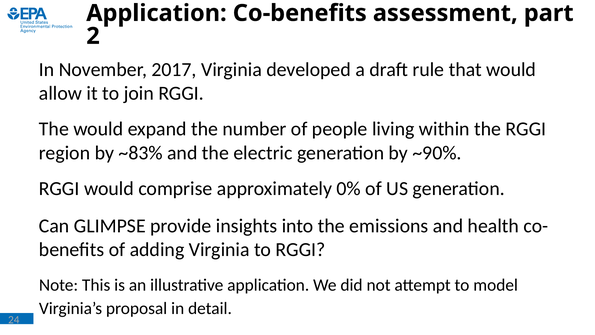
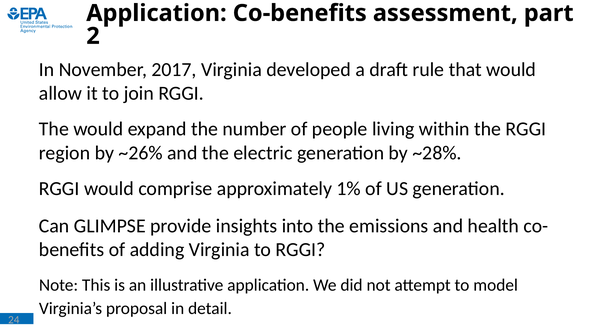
~83%: ~83% -> ~26% (141, 153)
~90%: ~90% -> ~28% (437, 153)
0%: 0% -> 1% (349, 188)
